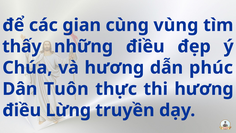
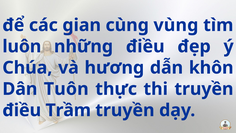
thấy: thấy -> luôn (22, 46)
phúc: phúc -> khôn (211, 68)
thi hương: hương -> truyền (204, 89)
Lừng: Lừng -> Trầm (68, 110)
